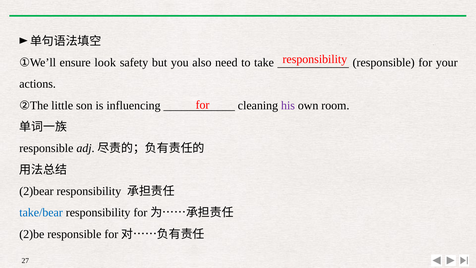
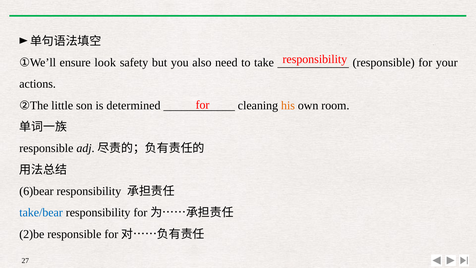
influencing: influencing -> determined (133, 105)
his colour: purple -> orange (288, 105)
2)bear: 2)bear -> 6)bear (36, 191)
